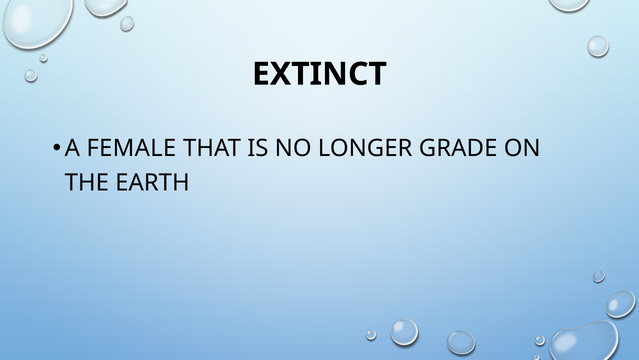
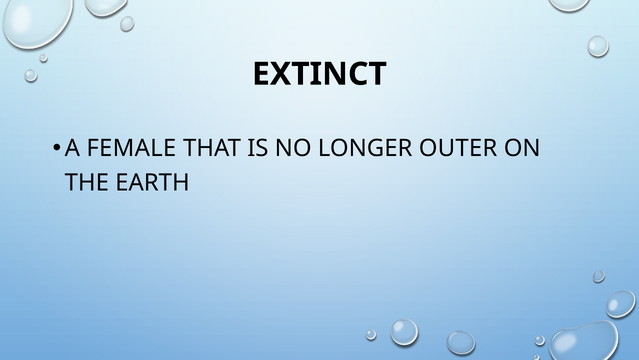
GRADE: GRADE -> OUTER (458, 148)
